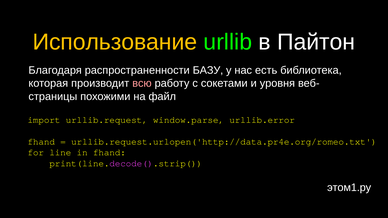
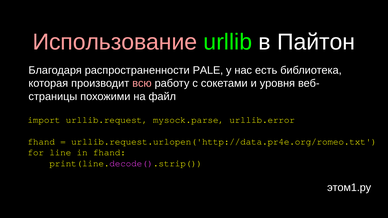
Использование colour: yellow -> pink (115, 42)
БАЗУ: БАЗУ -> PALE (208, 70)
window.parse: window.parse -> mysock.parse (188, 120)
